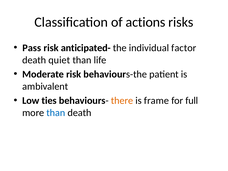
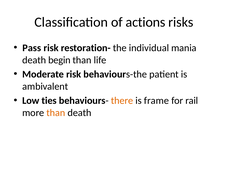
anticipated-: anticipated- -> restoration- (86, 48)
factor: factor -> mania (184, 48)
quiet: quiet -> begin (59, 60)
full: full -> rail (192, 101)
than colour: blue -> orange (56, 113)
